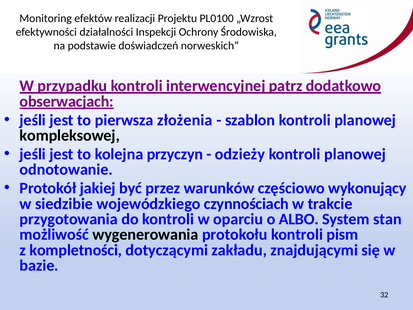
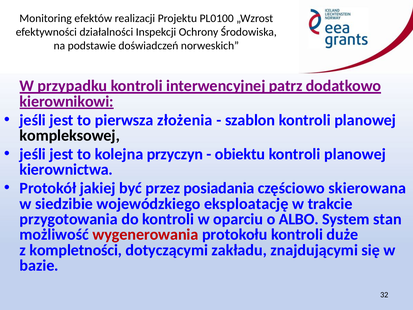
obserwacjach: obserwacjach -> kierownikowi (67, 101)
odzieży: odzieży -> obiektu (240, 154)
odnotowanie: odnotowanie -> kierownictwa (66, 169)
warunków: warunków -> posiadania (219, 188)
wykonujący: wykonujący -> skierowana (367, 188)
czynnościach: czynnościach -> eksploatację (246, 204)
wygenerowania colour: black -> red (145, 234)
pism: pism -> duże (342, 234)
